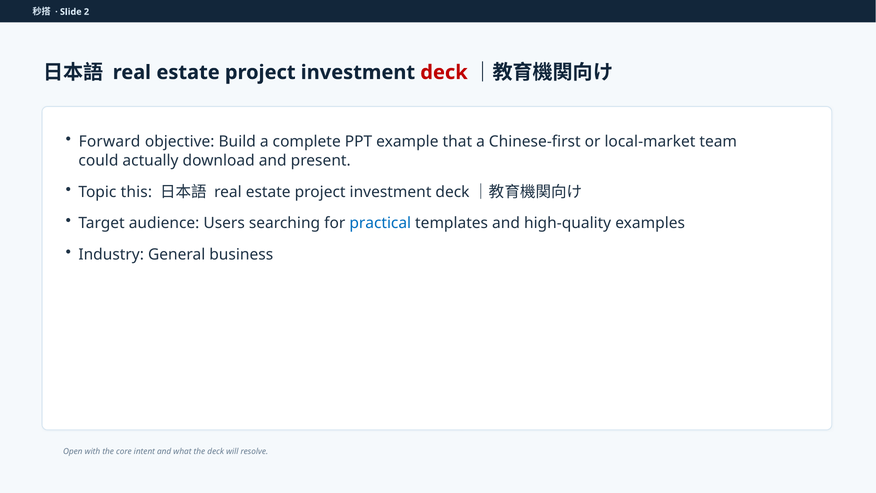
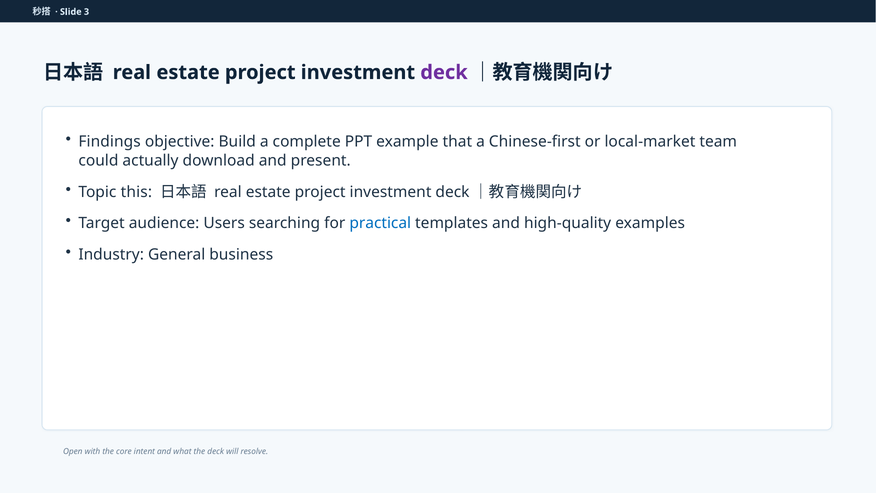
2: 2 -> 3 (87, 12)
deck colour: red -> purple (444, 72)
Forward: Forward -> Findings (110, 142)
